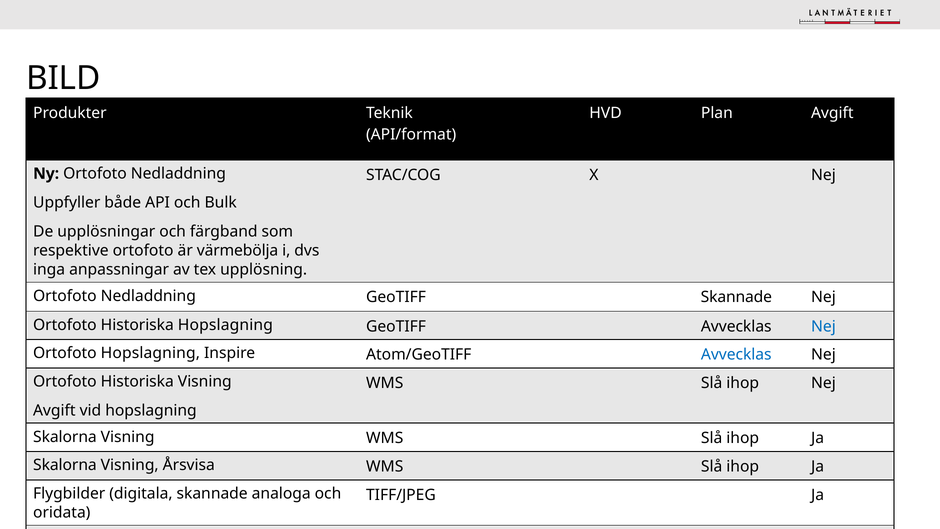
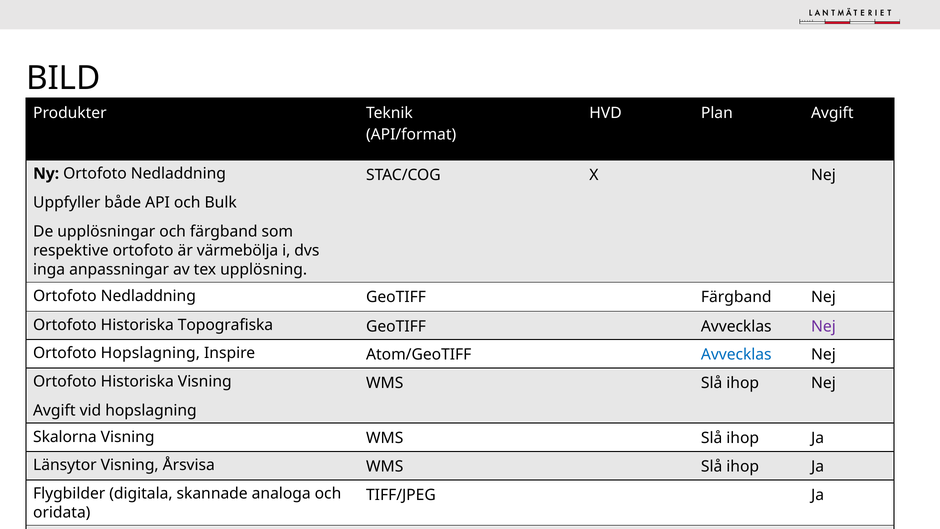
GeoTIFF Skannade: Skannade -> Färgband (736, 297)
Historiska Hopslagning: Hopslagning -> Topografiska (226, 325)
Nej colour: blue -> purple (823, 326)
Skalorna: Skalorna -> Länsytor (65, 465)
